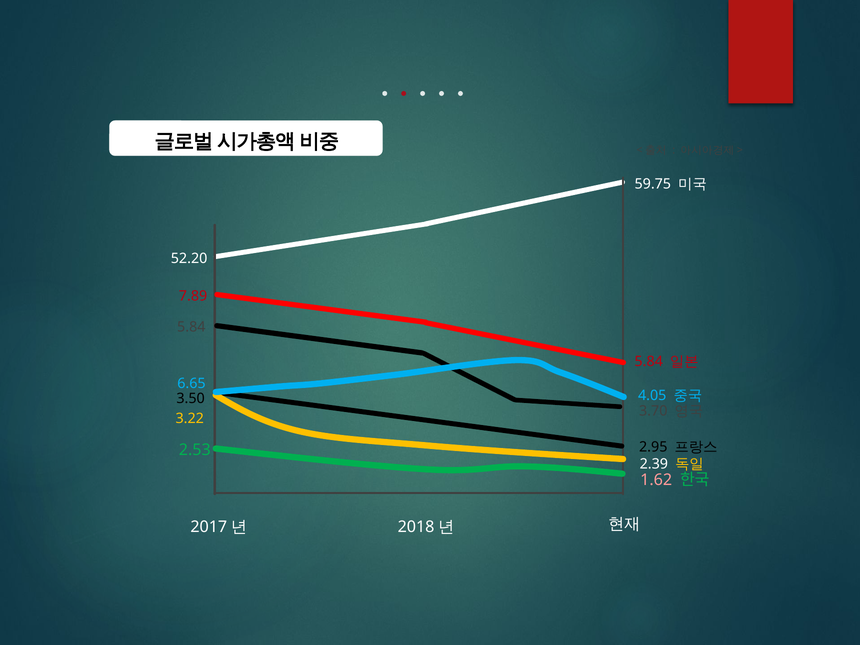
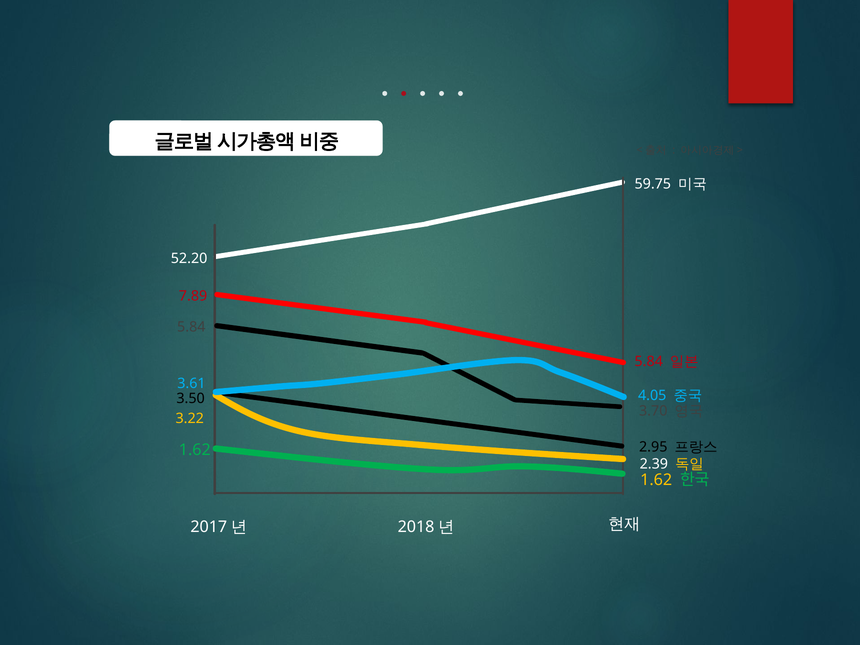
6.65: 6.65 -> 3.61 (191, 384)
2.53: 2.53 -> 1.62 (195, 450)
1.62 colour: pink -> yellow (656, 480)
